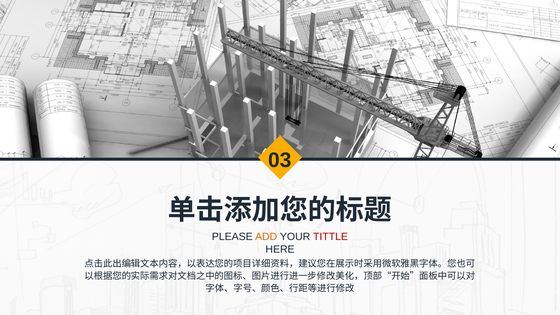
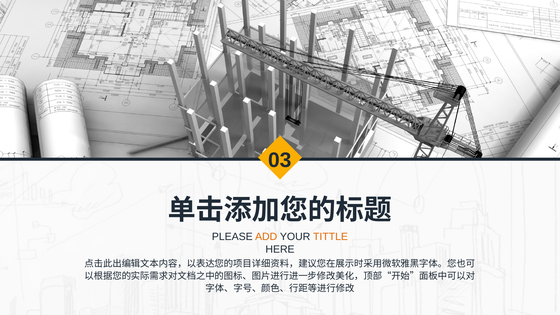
TITTLE colour: red -> orange (331, 237)
